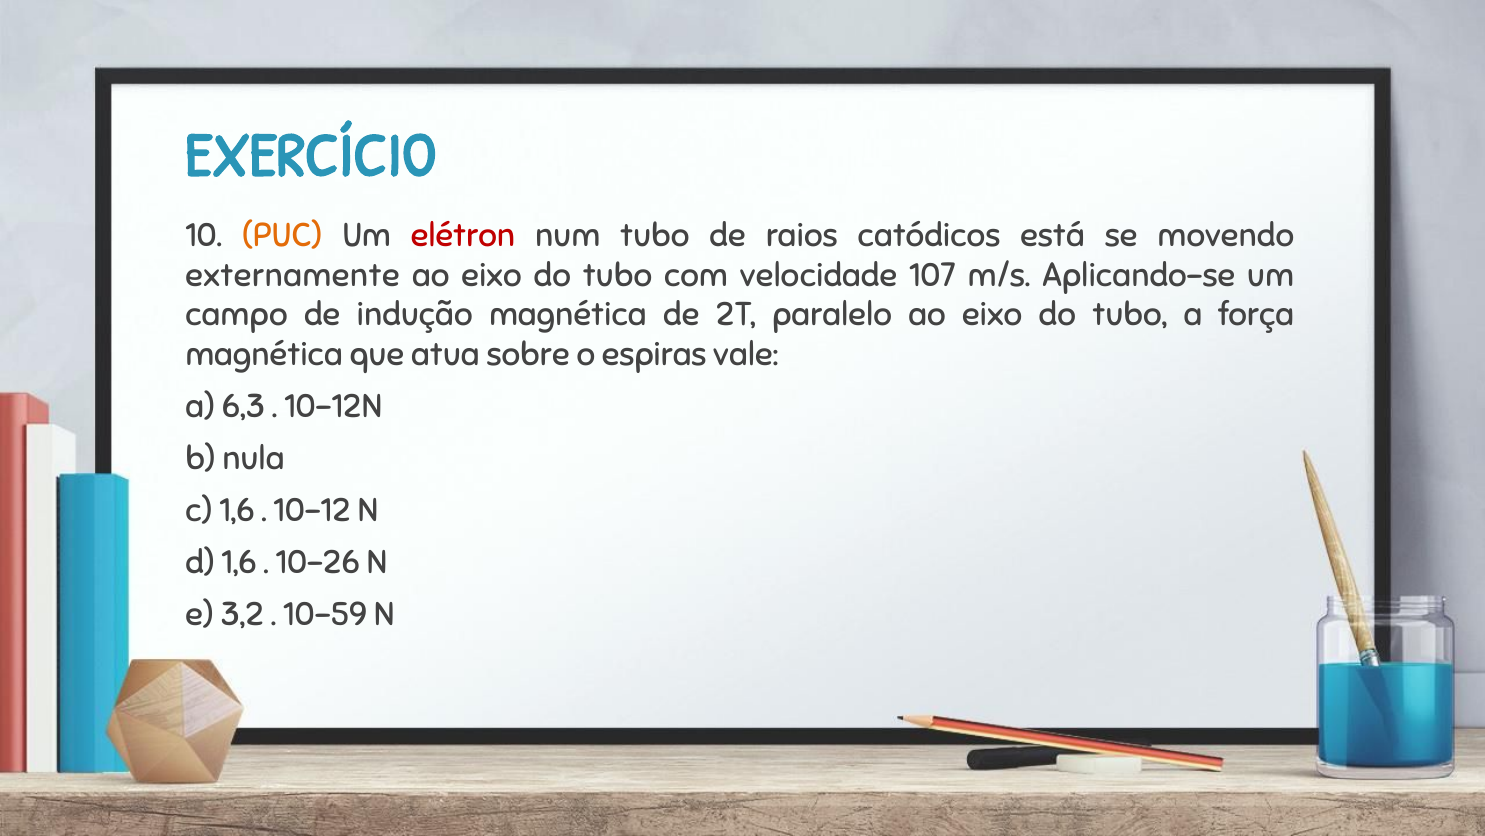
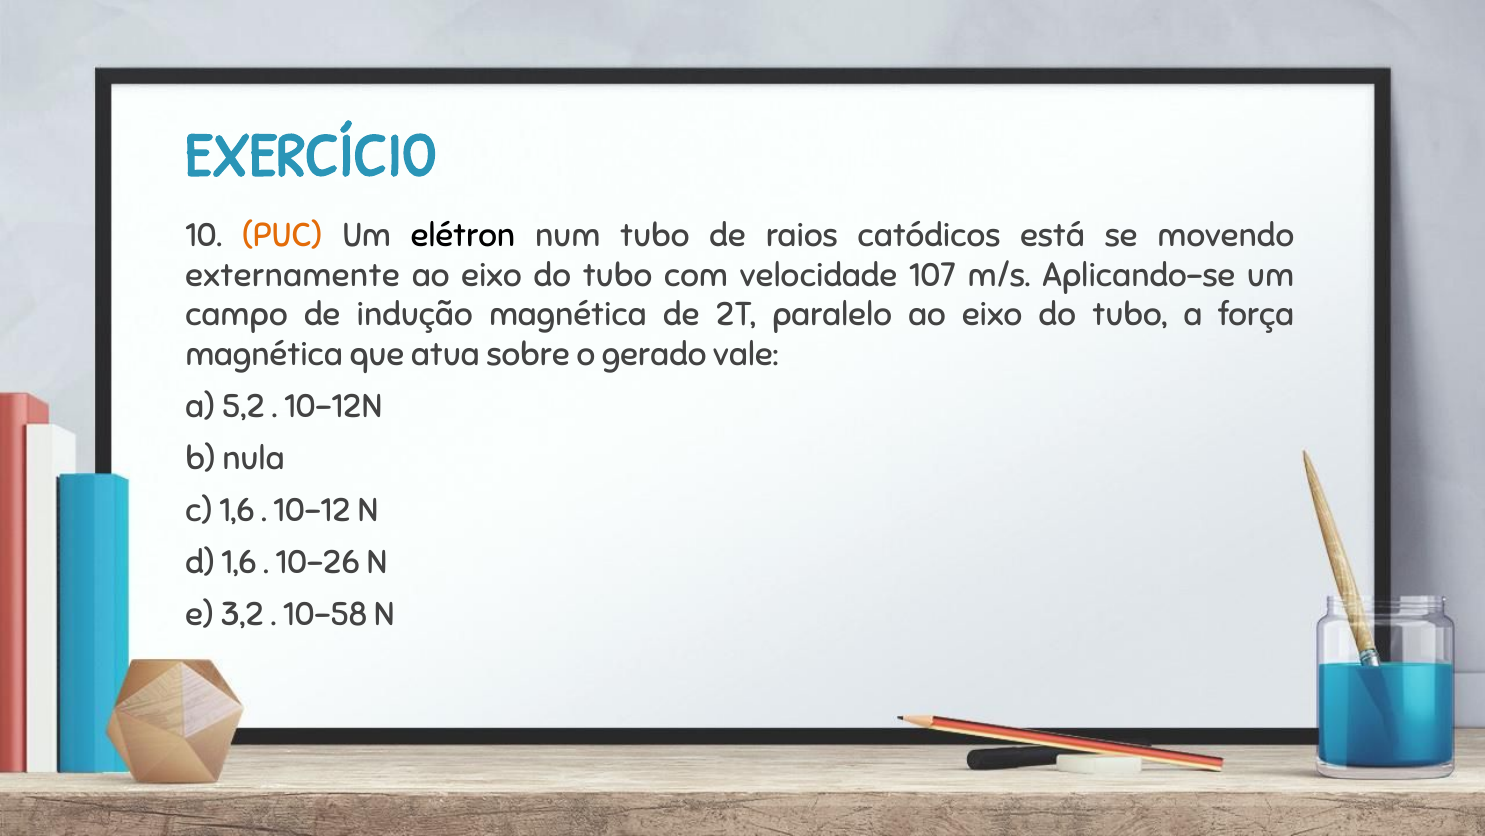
elétron colour: red -> black (463, 235)
espiras: espiras -> gerado (654, 354)
6,3: 6,3 -> 5,2 (243, 406)
10-59: 10-59 -> 10-58 (325, 614)
